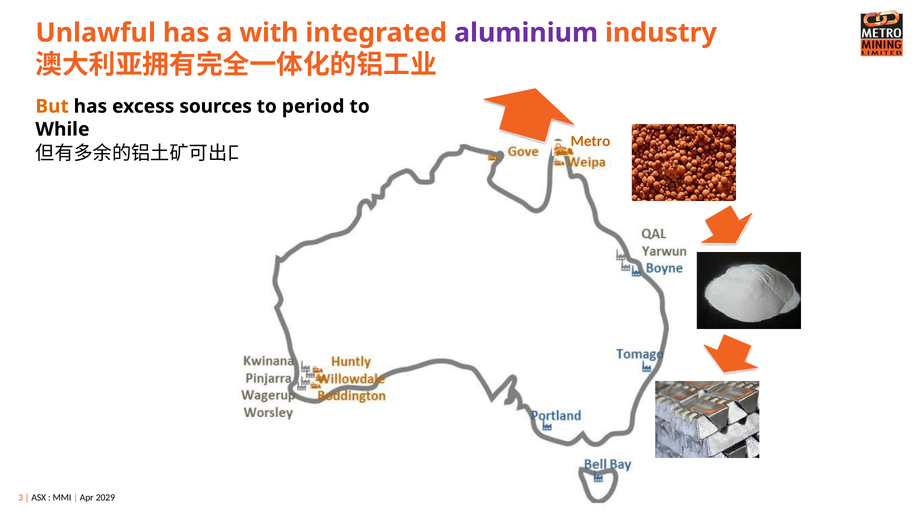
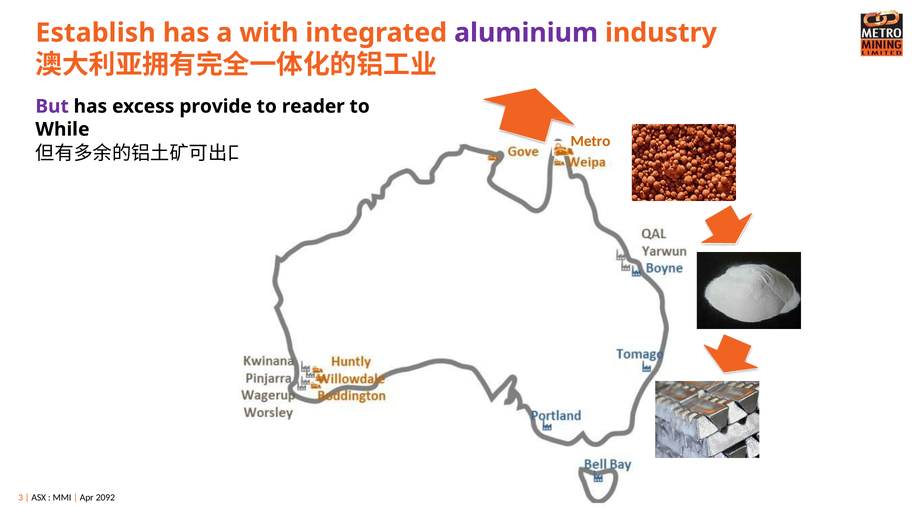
Unlawful: Unlawful -> Establish (96, 33)
But colour: orange -> purple (52, 106)
sources: sources -> provide (216, 106)
period: period -> reader (313, 106)
2029: 2029 -> 2092 (105, 498)
